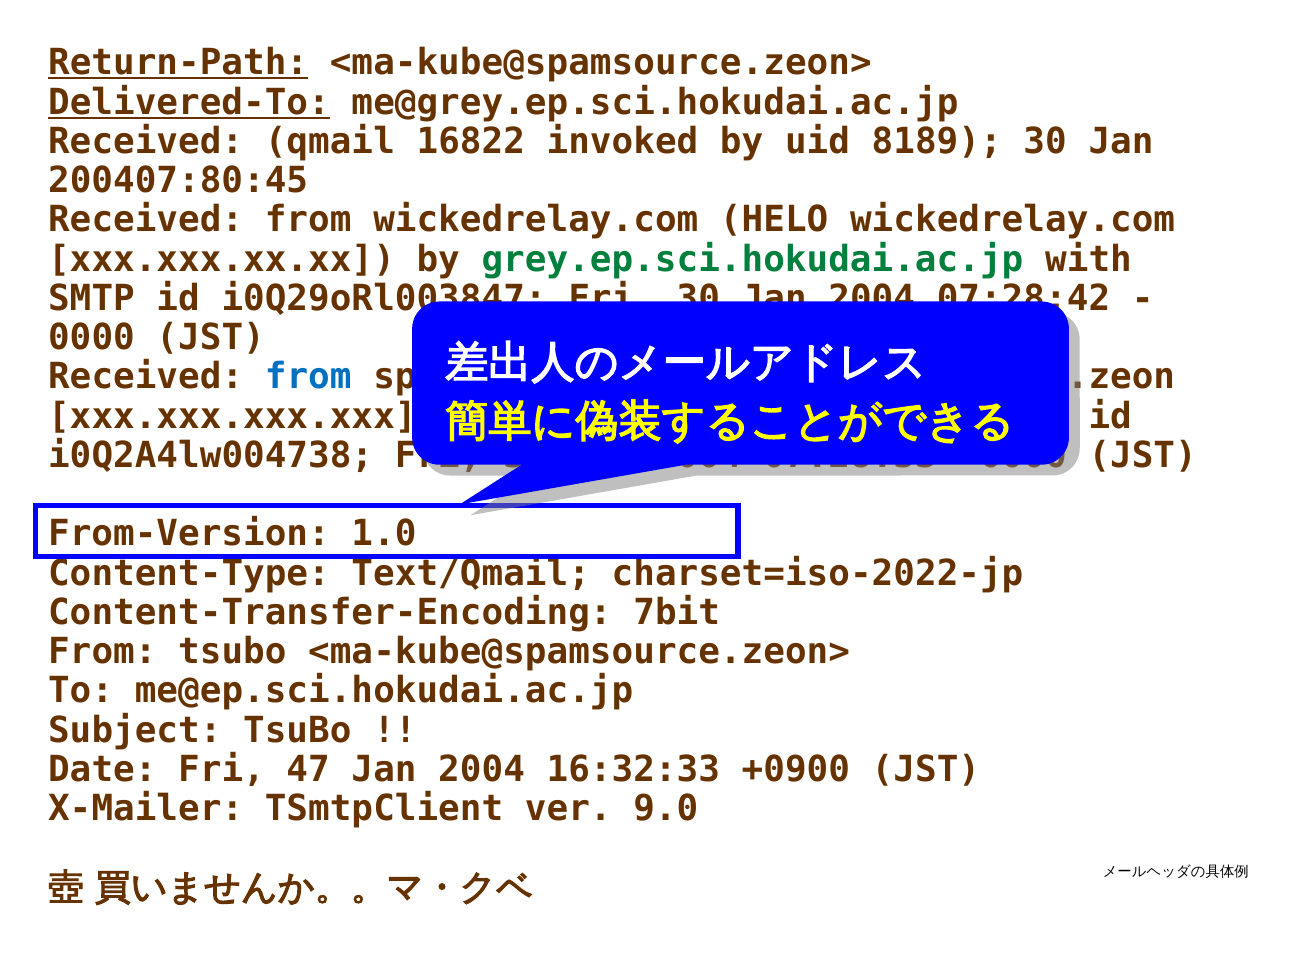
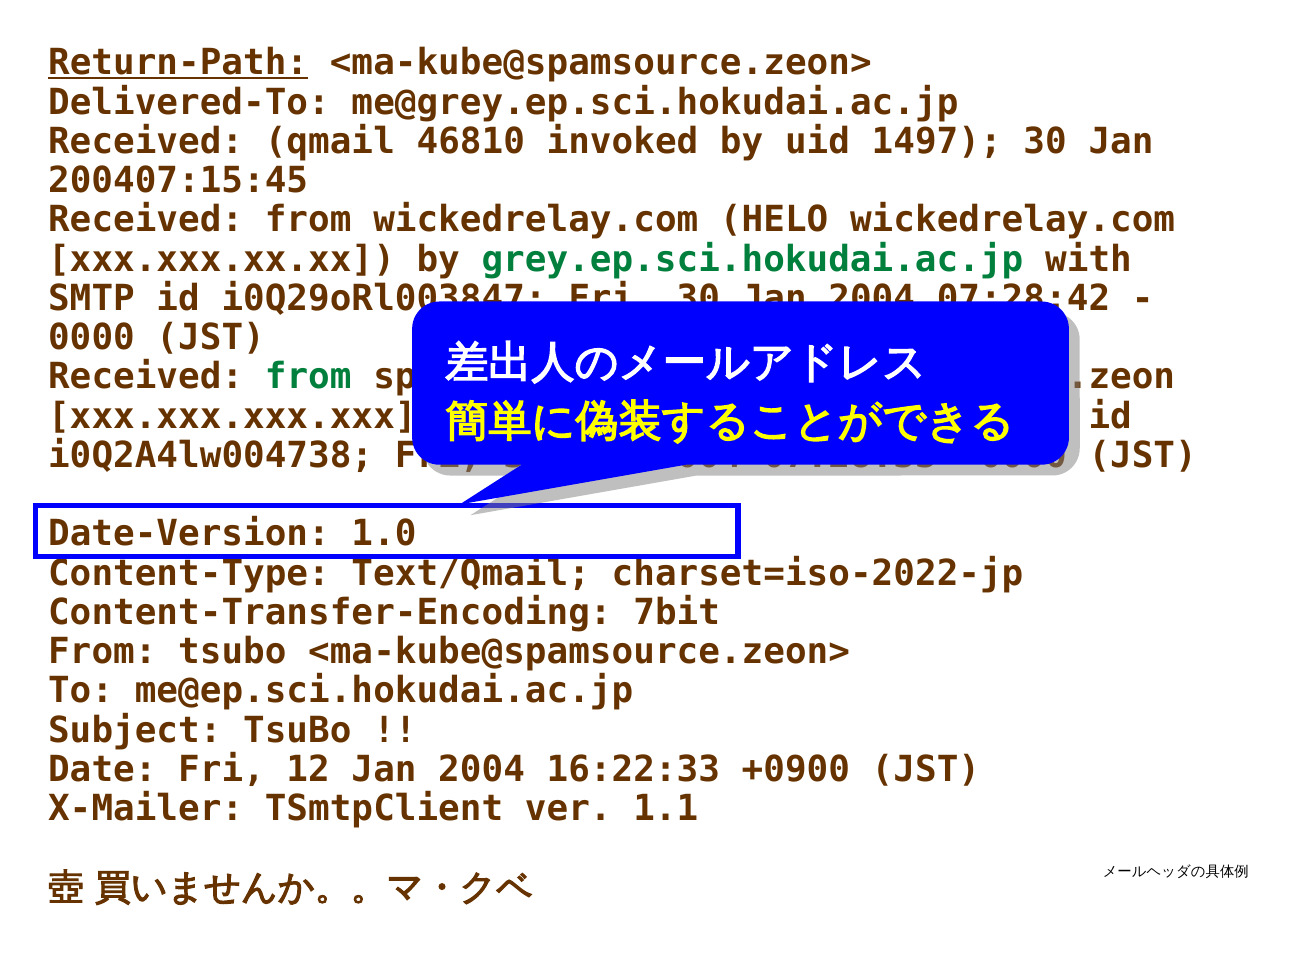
Delivered-To underline: present -> none (189, 102)
16822: 16822 -> 46810 (471, 141)
8189: 8189 -> 1497 (937, 141)
200407:80:45: 200407:80:45 -> 200407:15:45 (178, 181)
from colour: blue -> green (308, 377)
From-Version: From-Version -> Date-Version (189, 534)
47: 47 -> 12 (308, 769)
16:32:33: 16:32:33 -> 16:22:33 (633, 769)
9.0: 9.0 -> 1.1 (666, 809)
